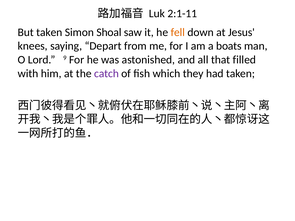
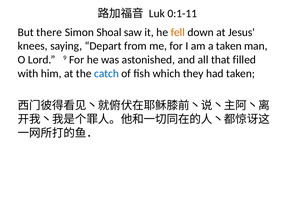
2:1-11: 2:1-11 -> 0:1-11 (182, 14)
But taken: taken -> there (49, 32)
a boats: boats -> taken (229, 46)
catch colour: purple -> blue (106, 74)
